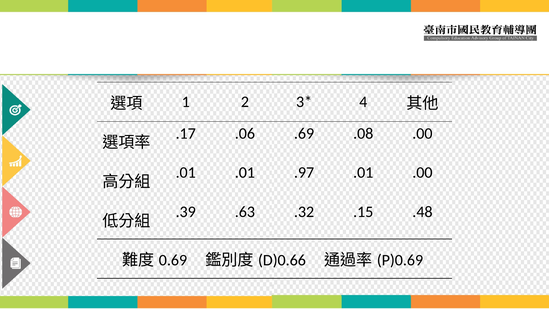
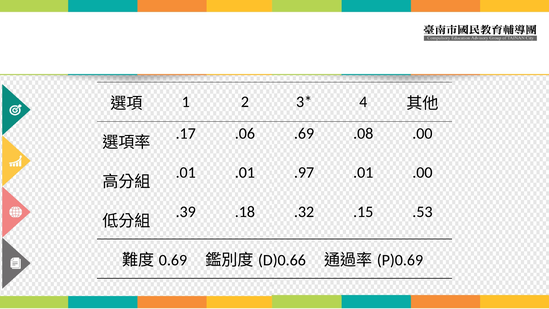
.63: .63 -> .18 (245, 212)
.48: .48 -> .53 (422, 212)
